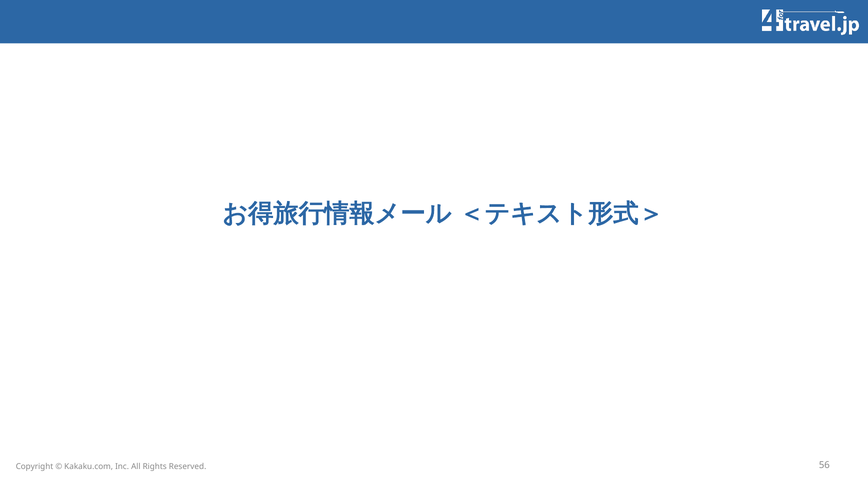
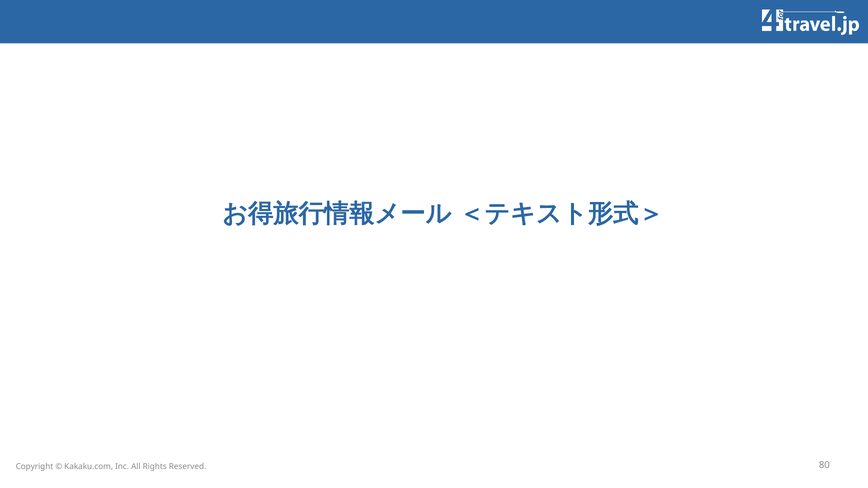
56: 56 -> 80 (824, 465)
